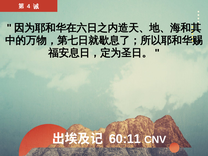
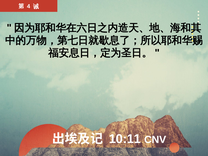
60:11: 60:11 -> 10:11 (125, 139)
